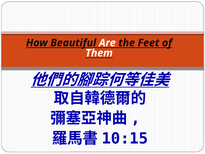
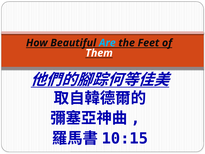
Are colour: white -> light blue (107, 43)
